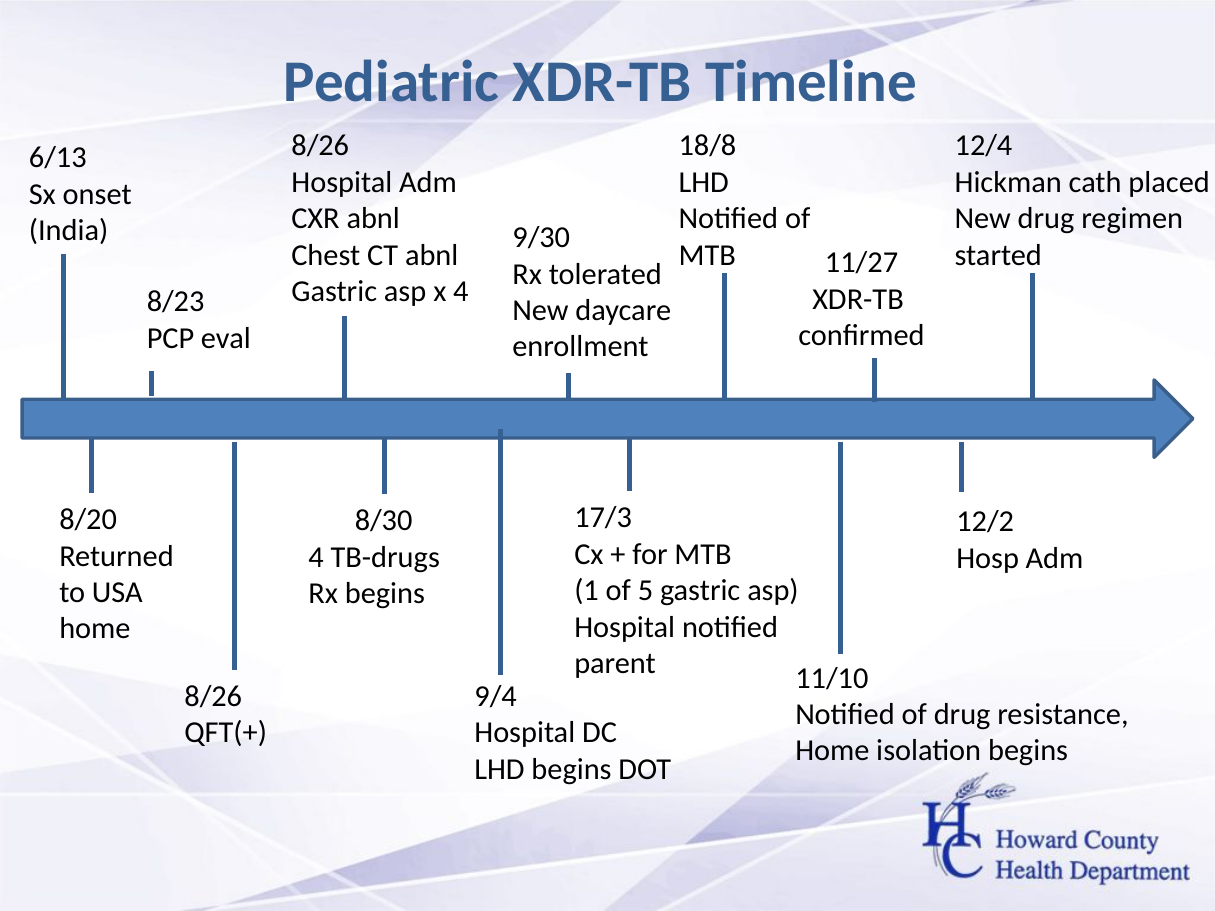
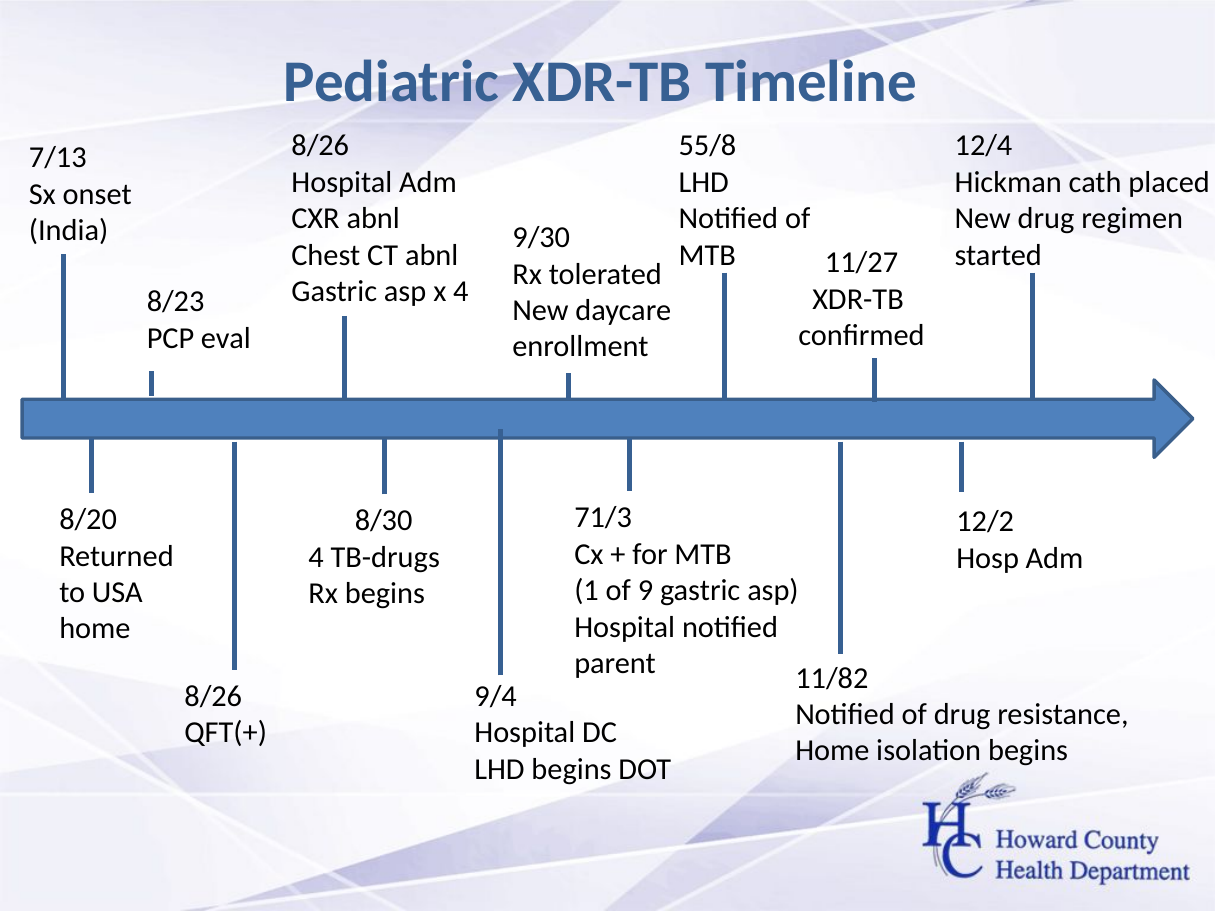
18/8: 18/8 -> 55/8 (707, 146)
6/13: 6/13 -> 7/13 (58, 158)
17/3: 17/3 -> 71/3 (603, 518)
5: 5 -> 9 (646, 591)
11/10: 11/10 -> 11/82 (832, 678)
